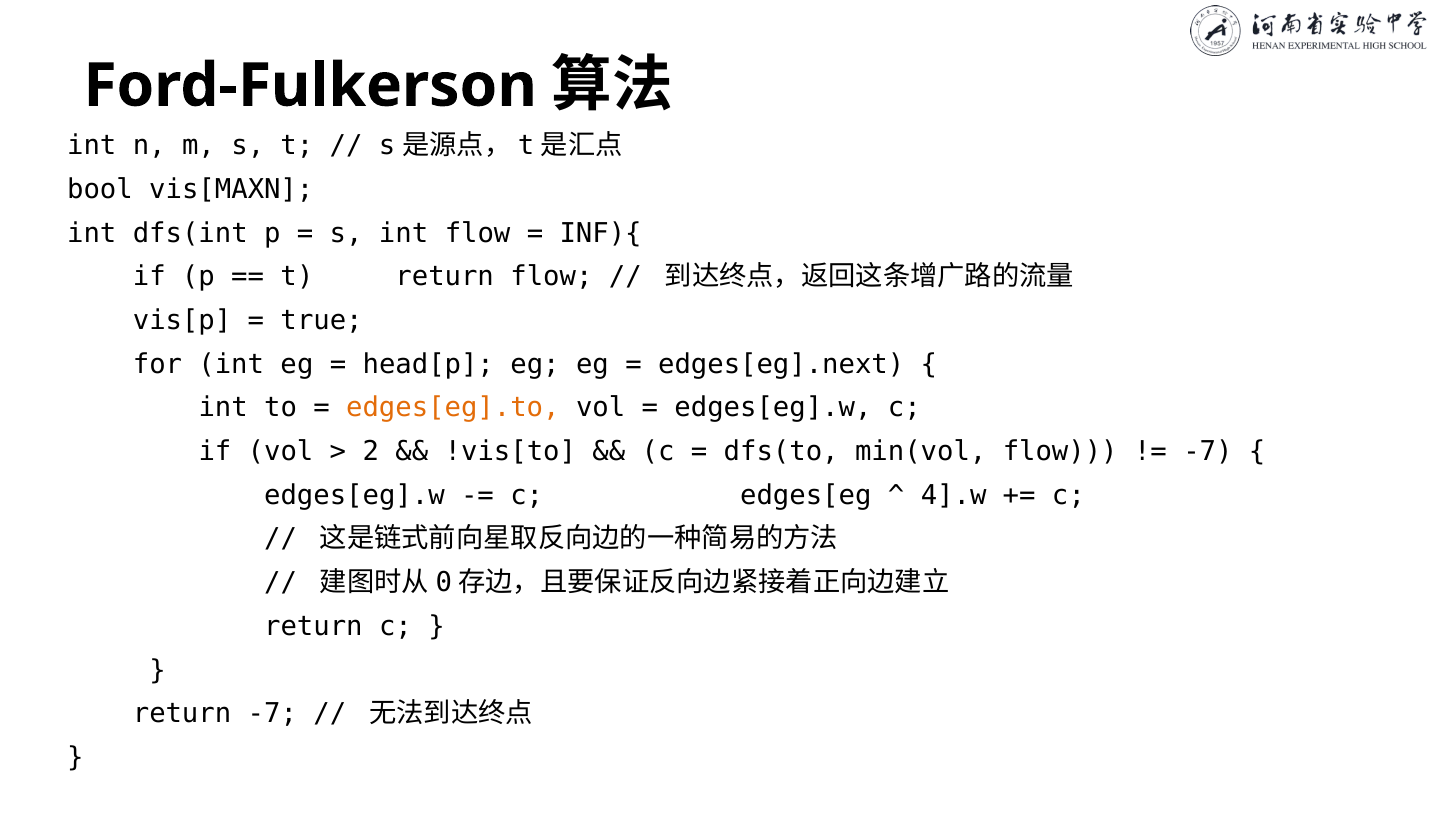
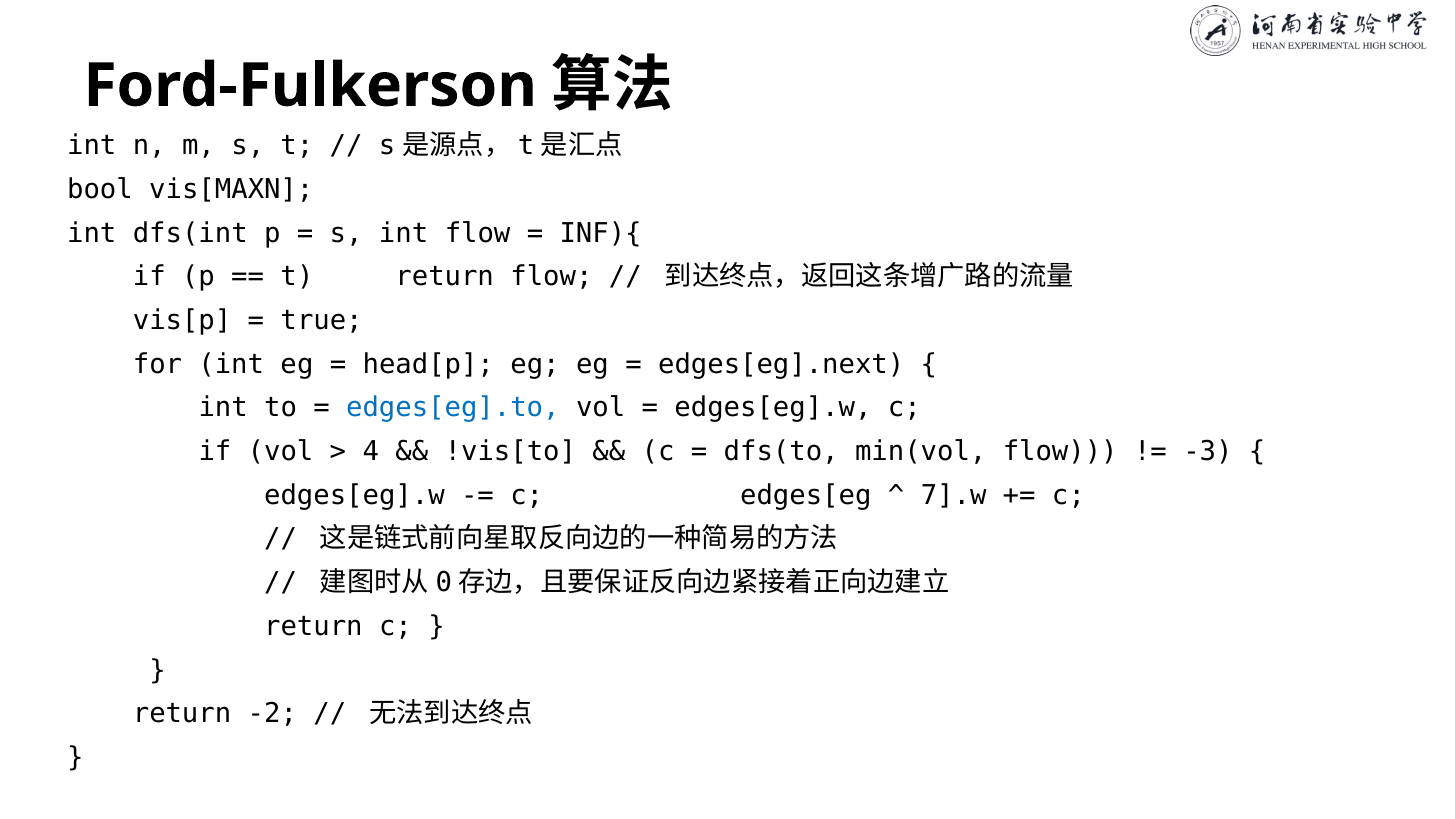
edges[eg].to colour: orange -> blue (453, 408)
2: 2 -> 4 (371, 451)
-7: -7 -> -3 (1208, 451)
4].w: 4].w -> 7].w (954, 495)
return -7: -7 -> -2 (272, 713)
